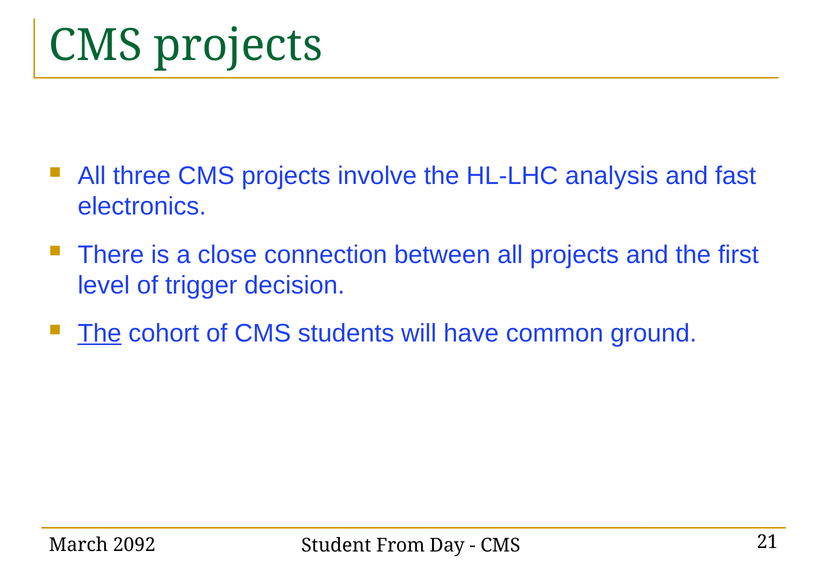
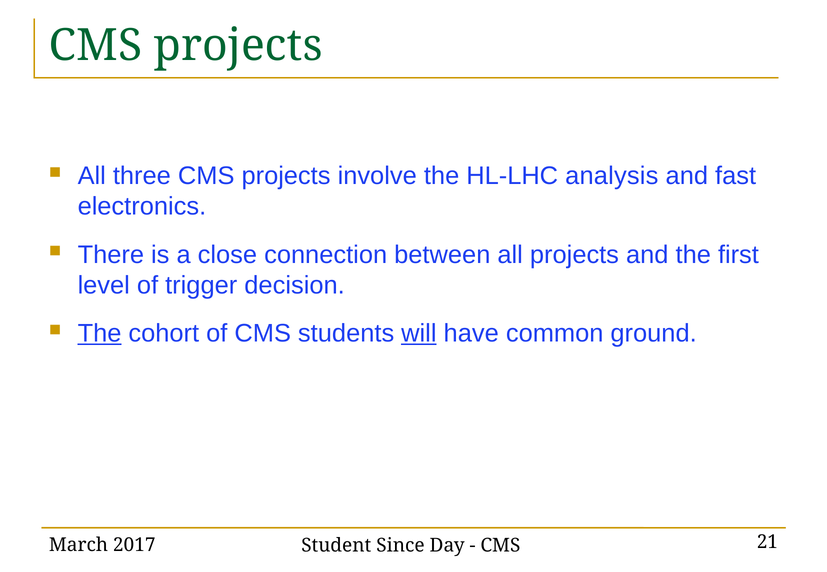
will underline: none -> present (419, 334)
2092: 2092 -> 2017 (134, 545)
From: From -> Since (400, 546)
